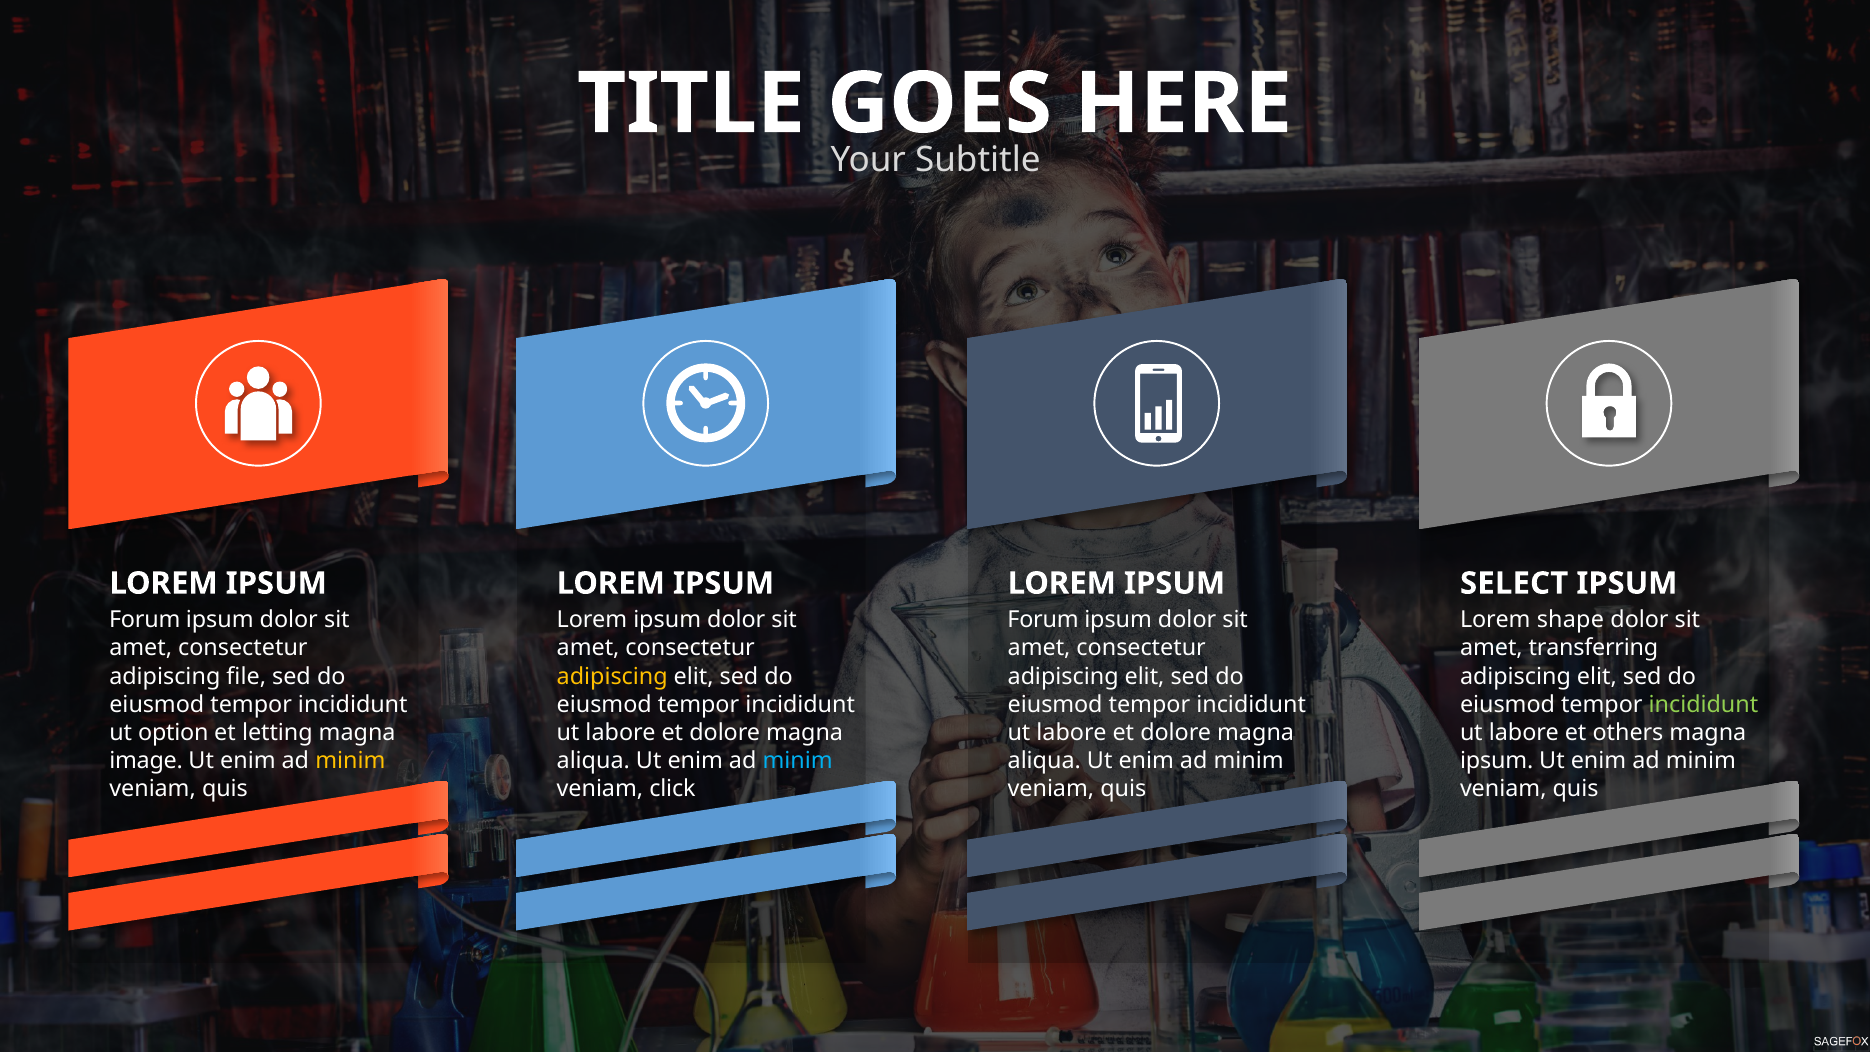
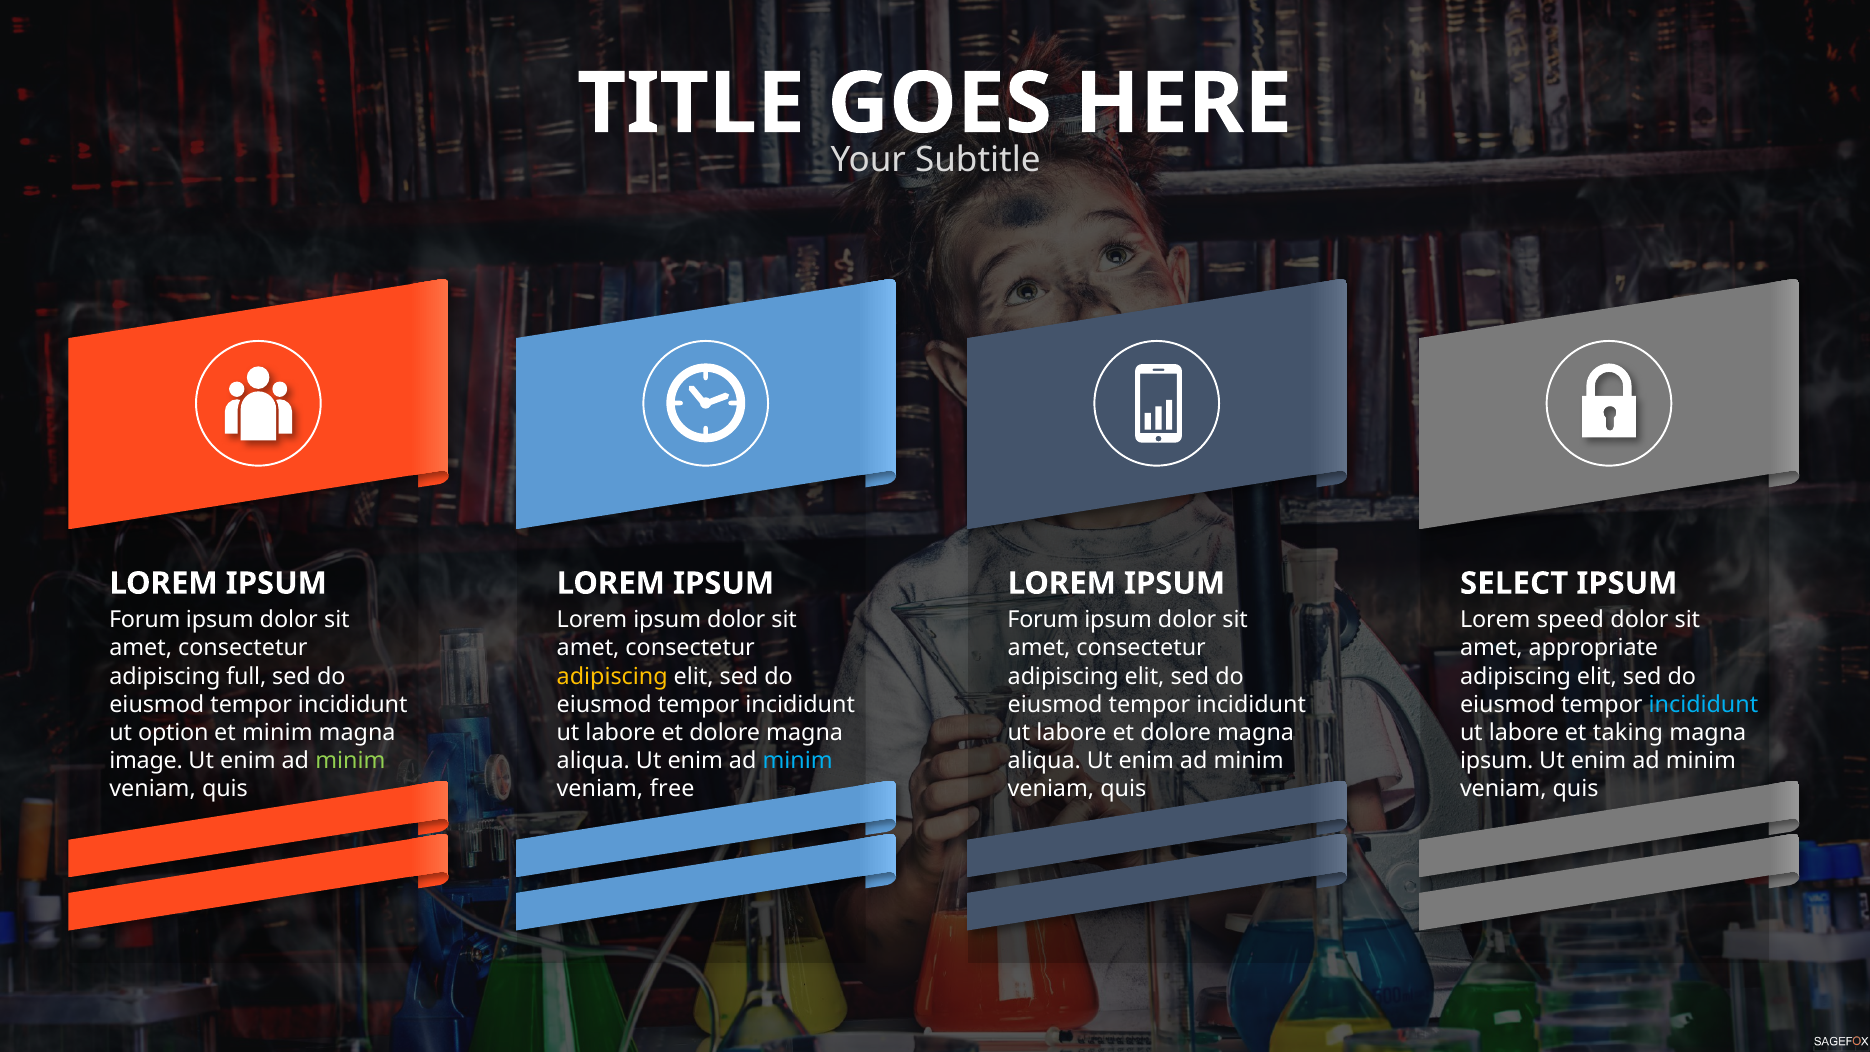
shape: shape -> speed (1570, 620)
transferring: transferring -> appropriate (1593, 648)
file: file -> full (246, 676)
incididunt colour: light green -> light blue (1703, 704)
et letting: letting -> minim (277, 732)
others: others -> taking (1628, 732)
minim colour: yellow -> light green (350, 760)
click: click -> free (672, 788)
